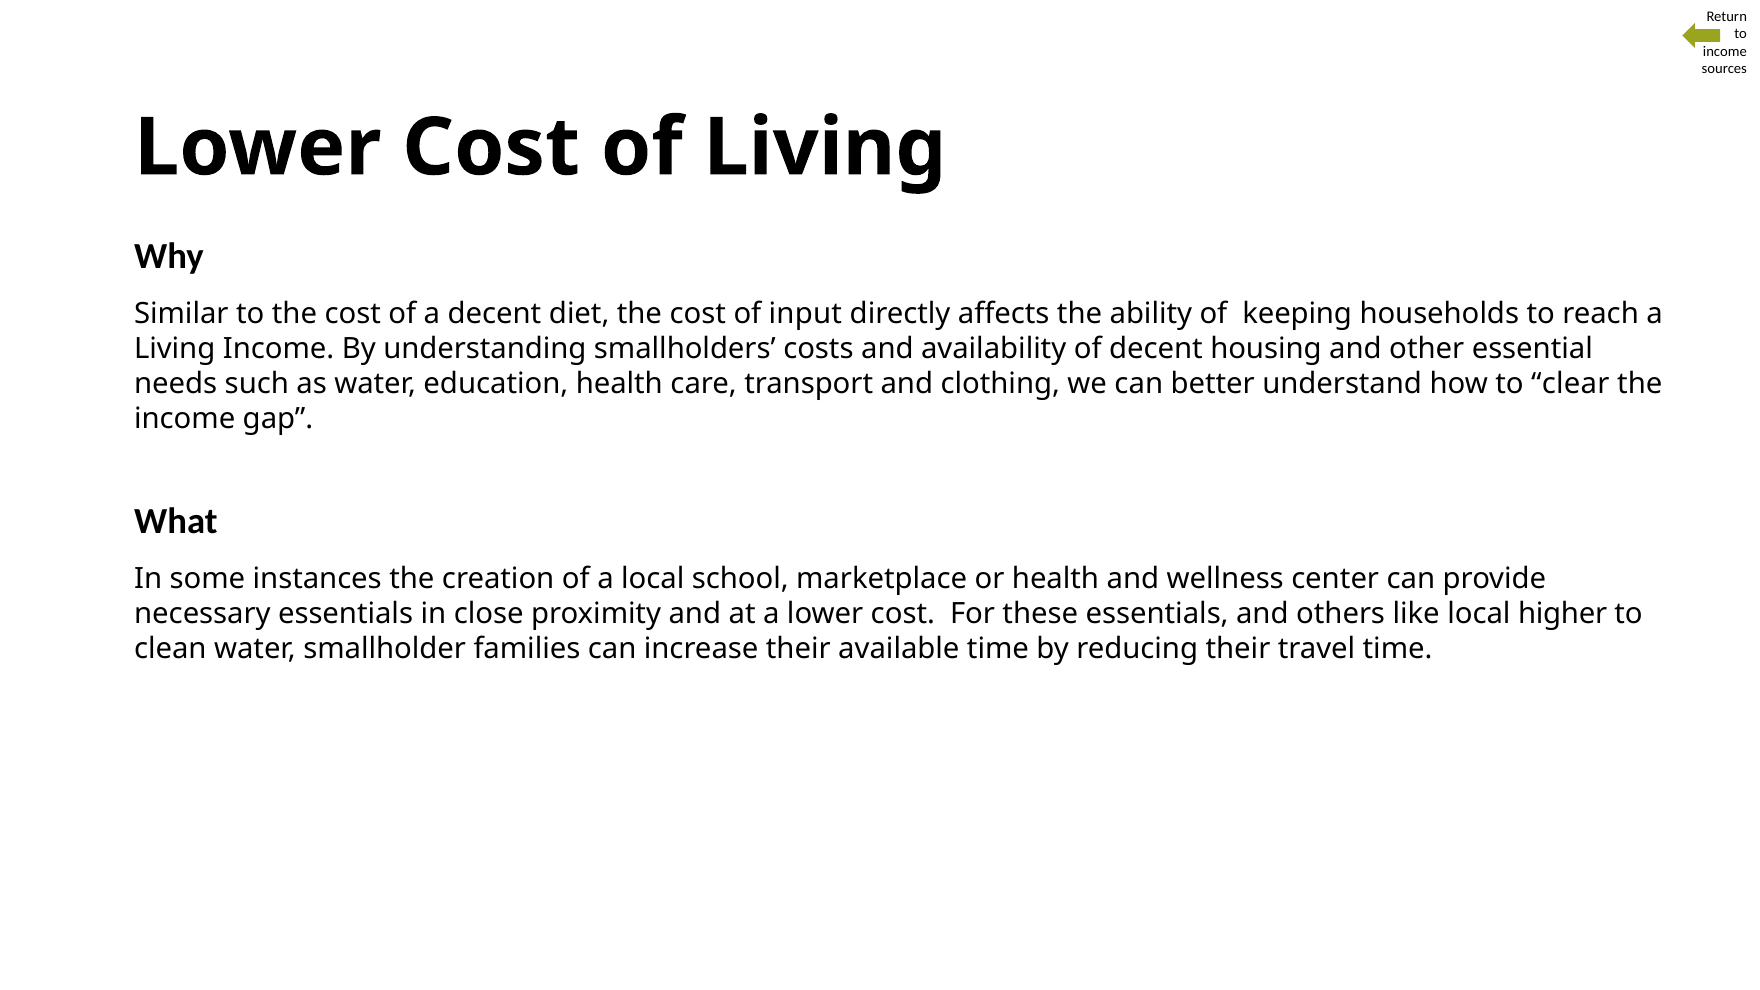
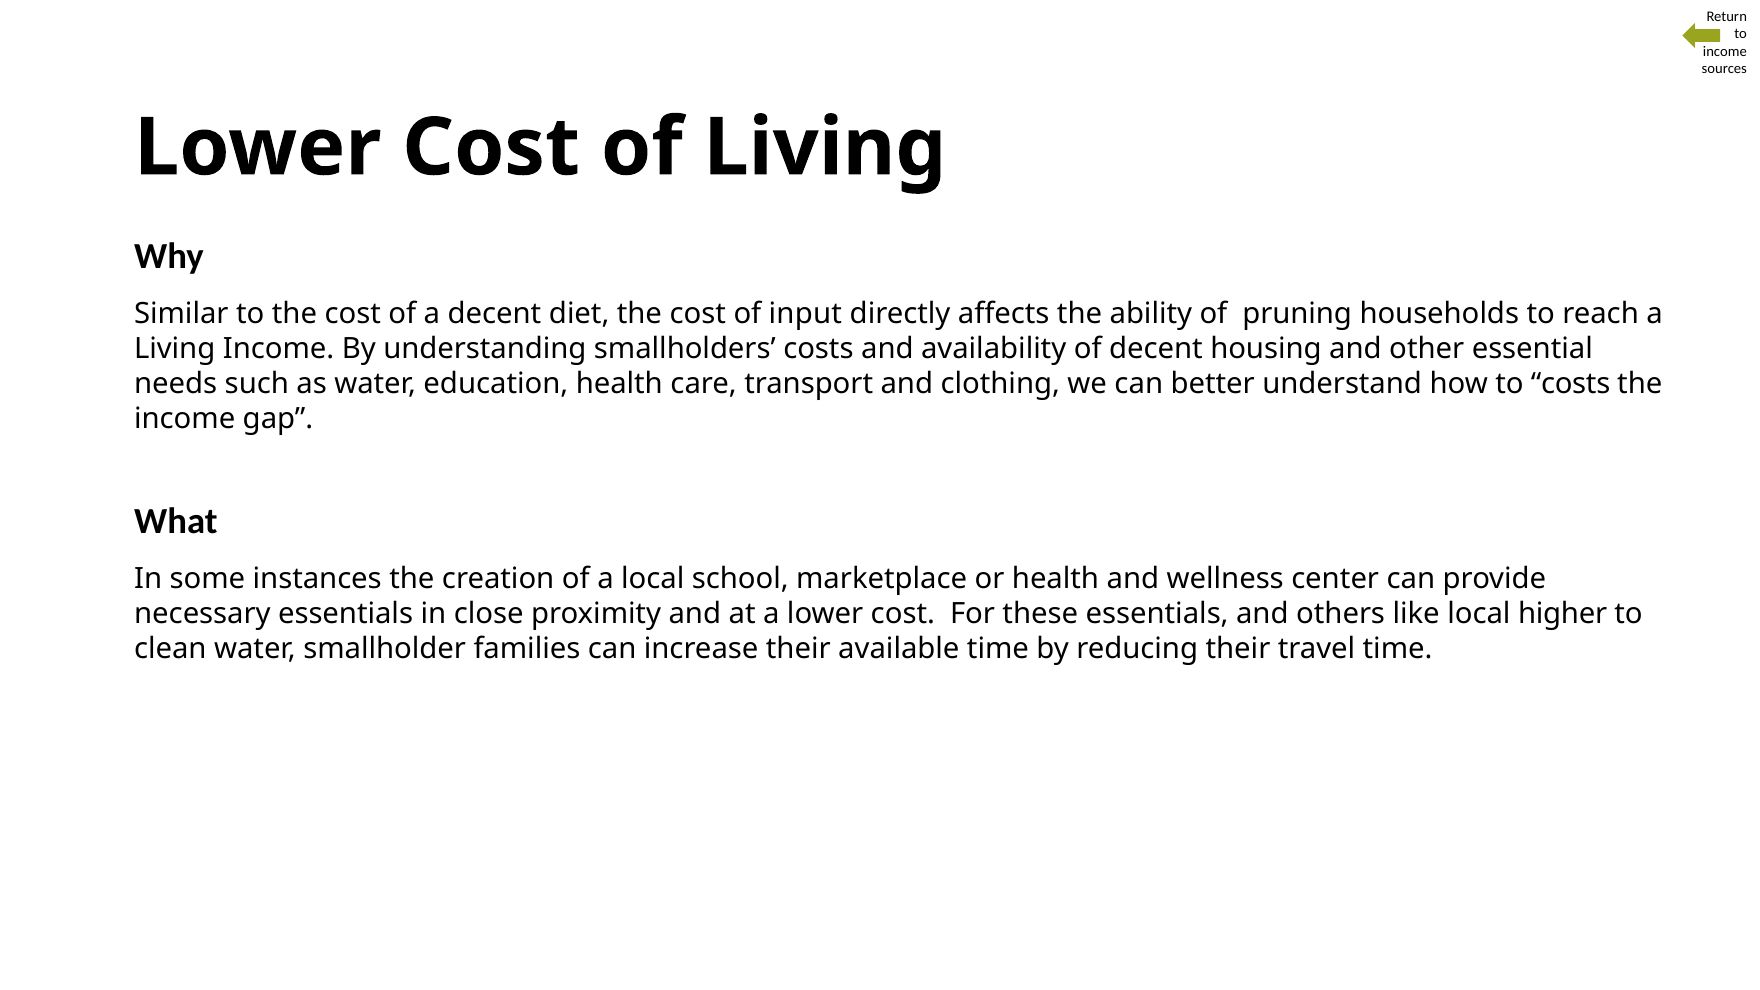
keeping: keeping -> pruning (1297, 313)
to clear: clear -> costs (1571, 384)
